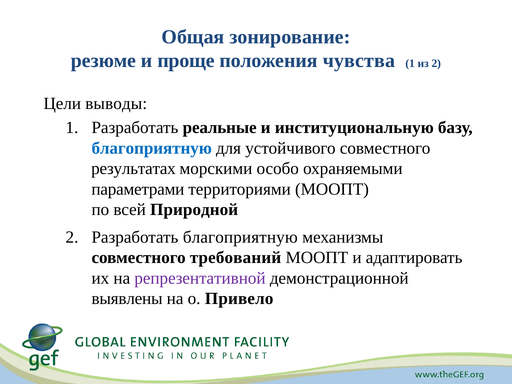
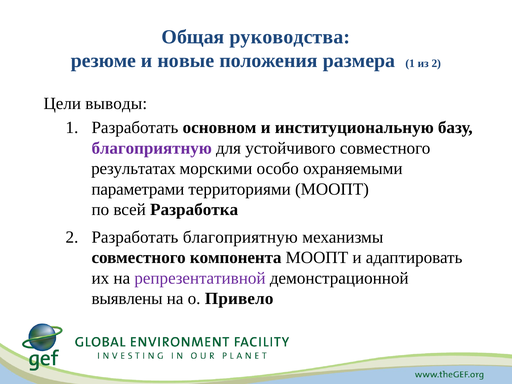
зонирование: зонирование -> руководства (290, 37)
проще: проще -> новые (186, 61)
чувства: чувства -> размера (359, 61)
реальные: реальные -> основном (220, 128)
благоприятную colour: blue -> purple (152, 148)
Природной: Природной -> Разработка (194, 210)
требований: требований -> компонента (236, 258)
